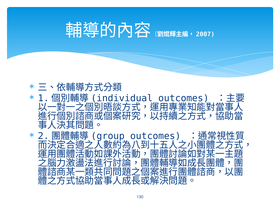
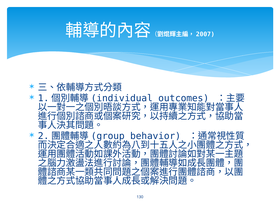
outcomes: outcomes -> behavior (155, 136)
